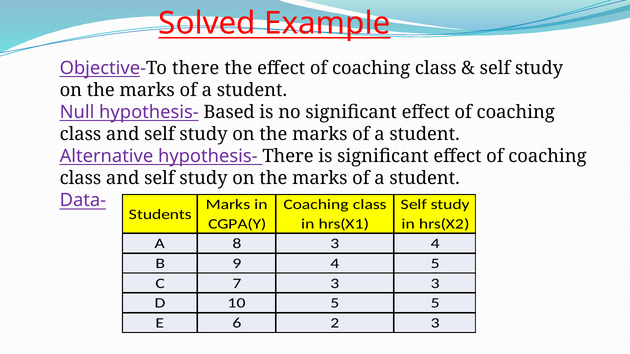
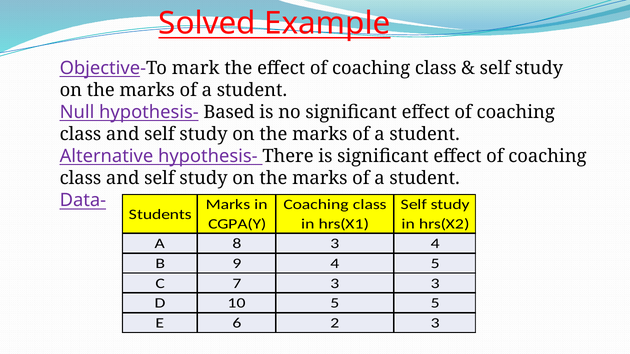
Objective-To there: there -> mark (196, 68)
